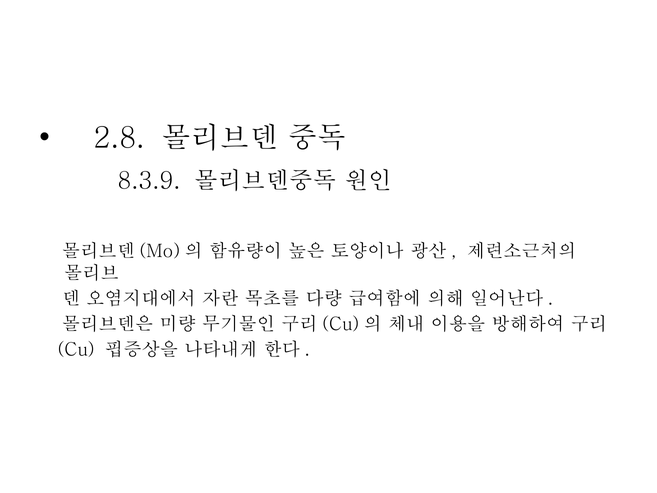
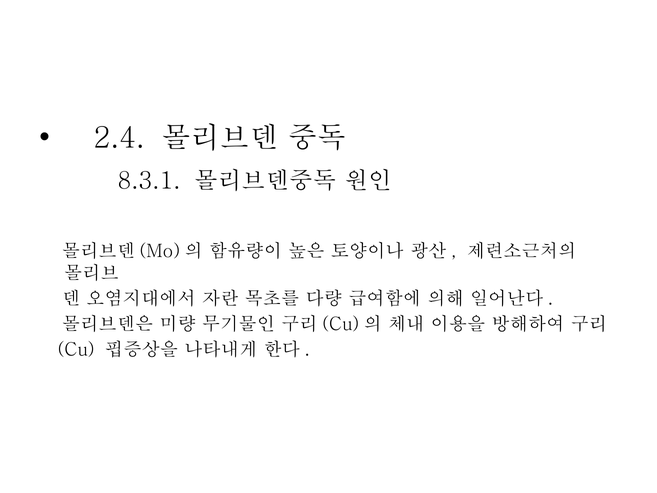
2.8: 2.8 -> 2.4 (119, 138)
8.3.9: 8.3.9 -> 8.3.1 (149, 181)
